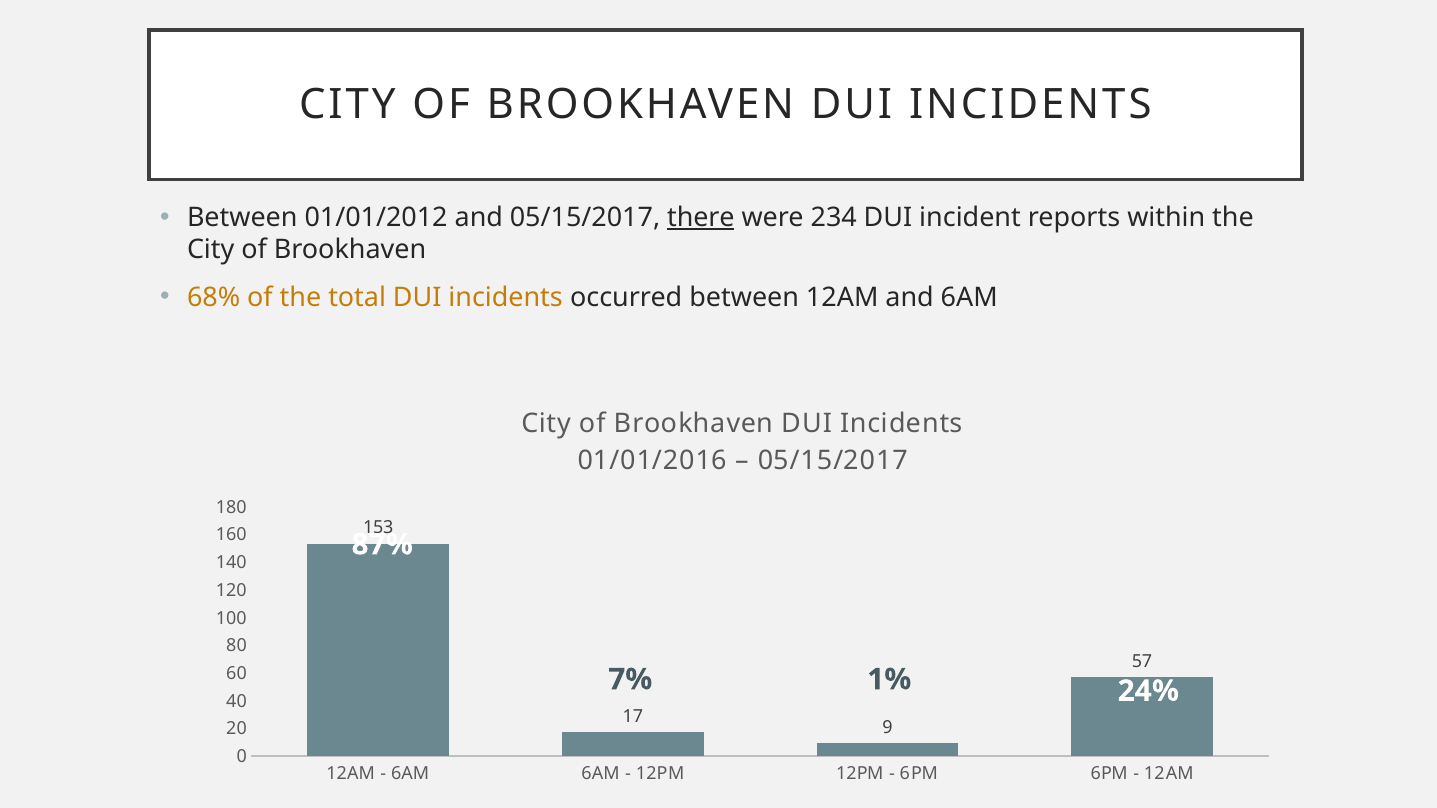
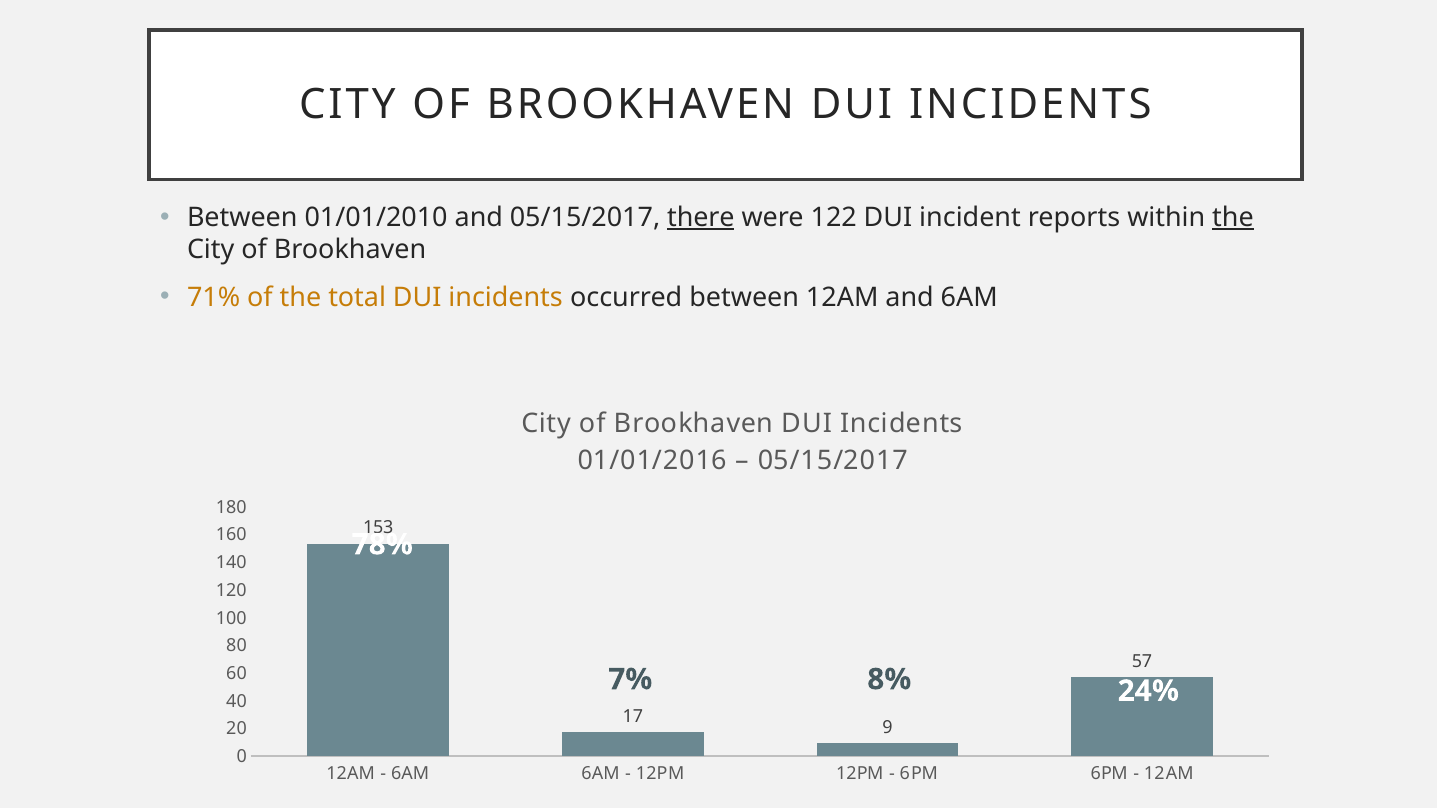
01/01/2012: 01/01/2012 -> 01/01/2010 (376, 218)
234: 234 -> 122 (834, 218)
the underline: none -> present (1233, 218)
68%: 68% -> 71% (214, 297)
87%: 87% -> 78% (382, 545)
1%: 1% -> 8% (889, 680)
